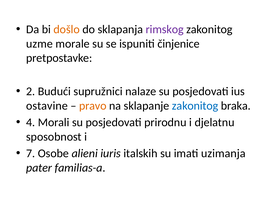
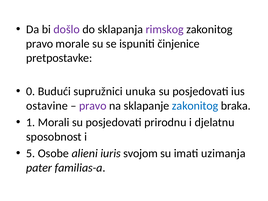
došlo colour: orange -> purple (67, 29)
uzme: uzme -> pravo (40, 44)
2: 2 -> 0 (31, 91)
nalaze: nalaze -> unuka (141, 91)
pravo colour: orange -> purple (93, 106)
4: 4 -> 1 (31, 122)
7: 7 -> 5 (31, 153)
italskih: italskih -> svojom (141, 153)
